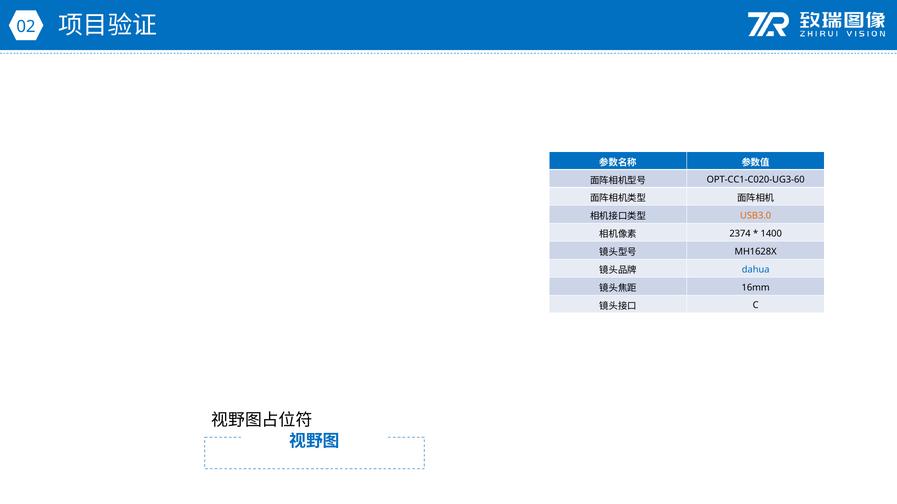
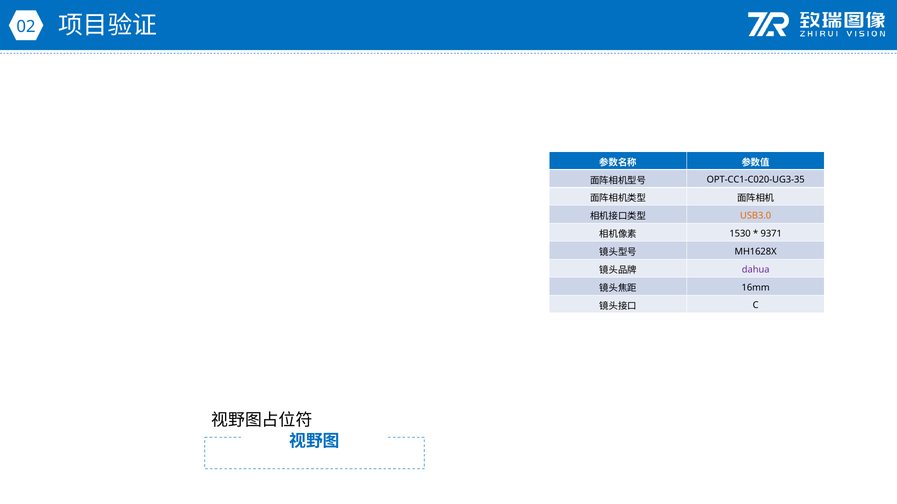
OPT-CC1-C020-UG3-60: OPT-CC1-C020-UG3-60 -> OPT-CC1-C020-UG3-35 (756, 180)
2374: 2374 -> 1530 (740, 234)
1400: 1400 -> 9371 (771, 234)
dahua colour: blue -> purple (756, 270)
